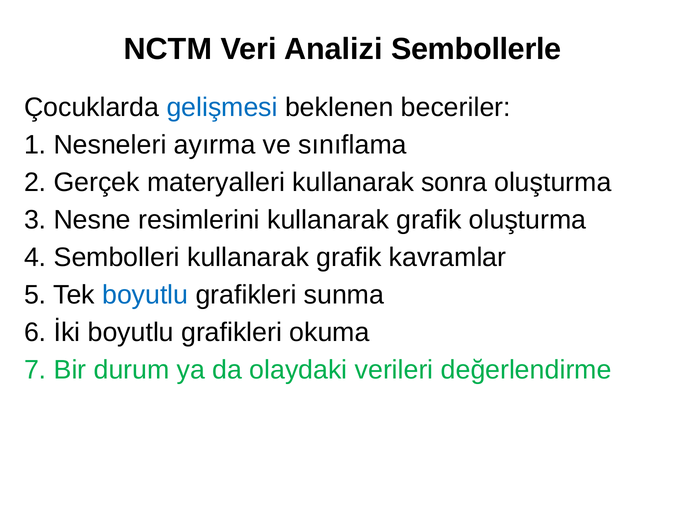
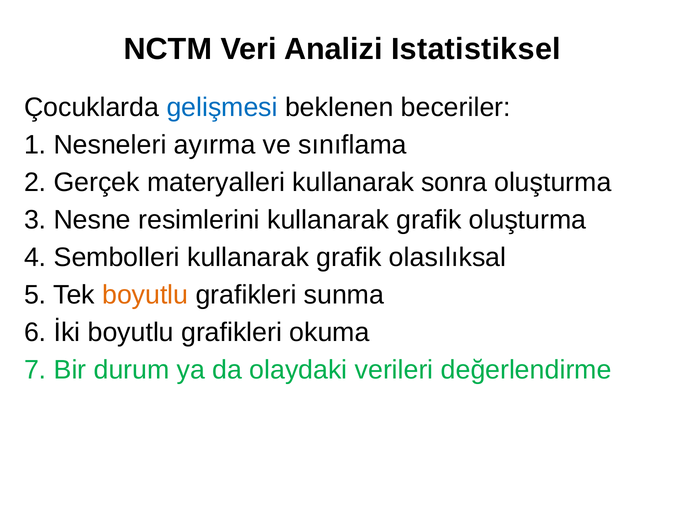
Sembollerle: Sembollerle -> Istatistiksel (476, 49)
kavramlar: kavramlar -> olasılıksal (448, 257)
boyutlu colour: blue -> orange (145, 295)
